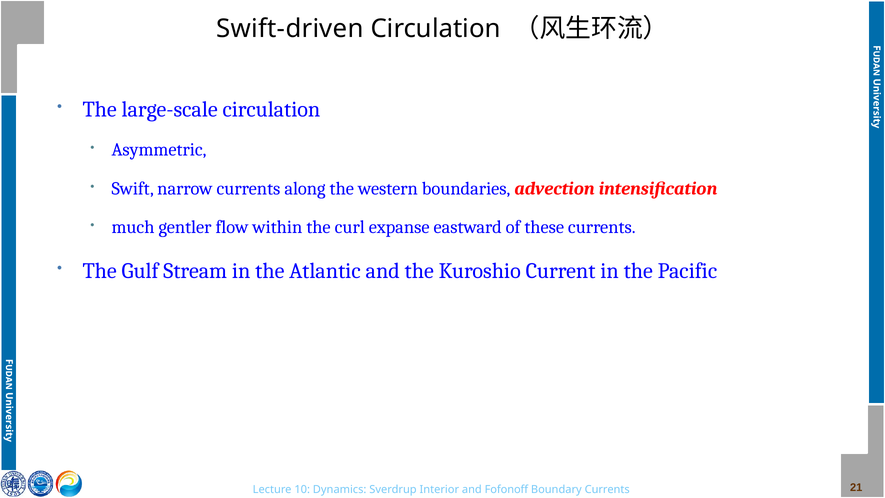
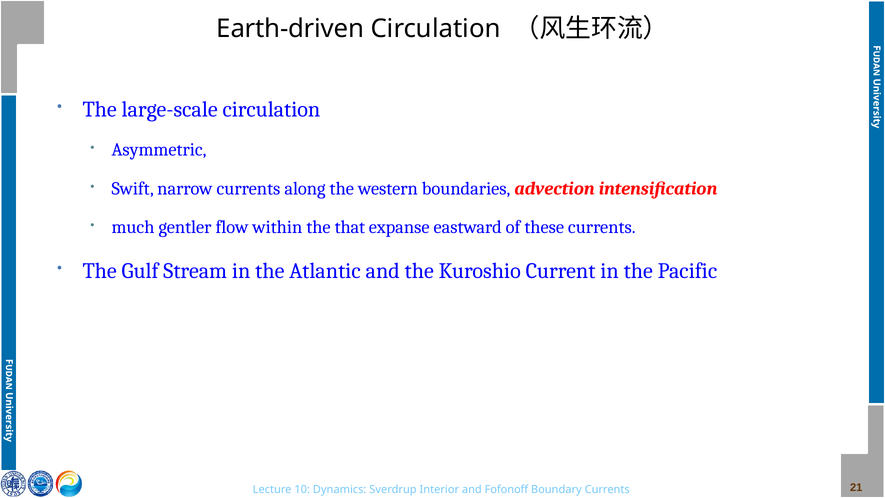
Swift-driven: Swift-driven -> Earth-driven (290, 29)
curl: curl -> that (350, 227)
